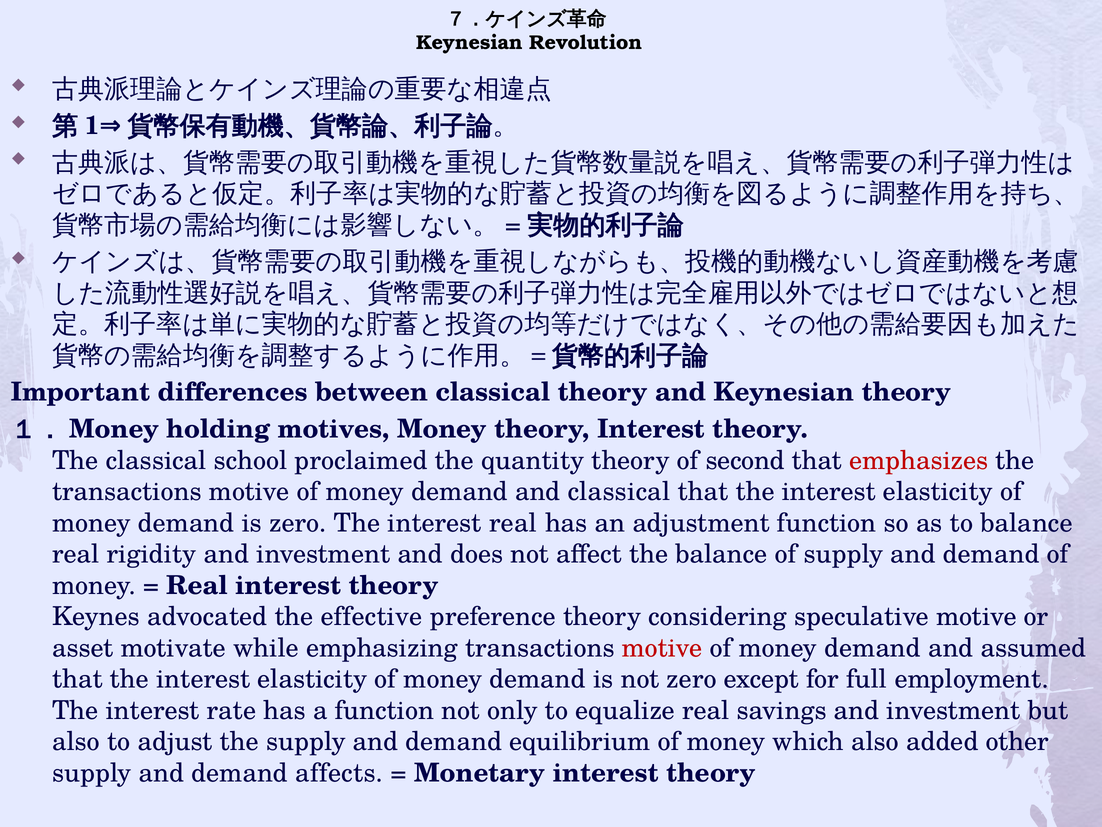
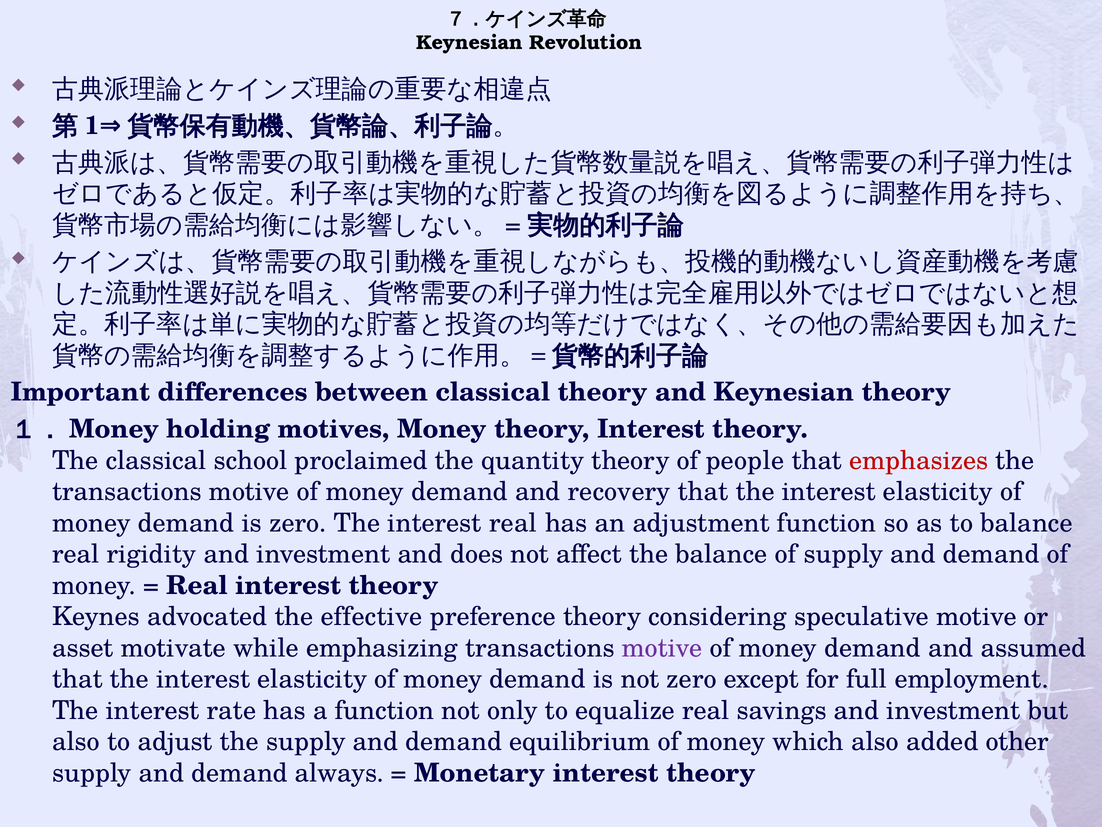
second: second -> people (745, 460)
and classical: classical -> recovery (619, 491)
motive colour: red -> purple (662, 648)
affects: affects -> always (340, 773)
